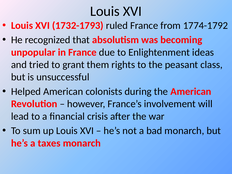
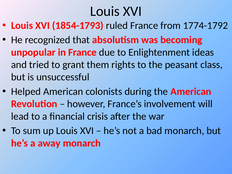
1732-1793: 1732-1793 -> 1854-1793 (78, 25)
taxes: taxes -> away (49, 143)
